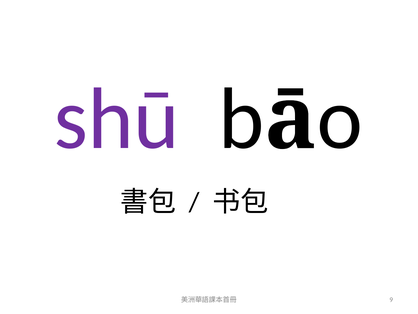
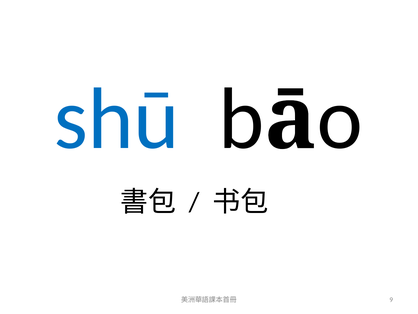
shū colour: purple -> blue (117, 119)
